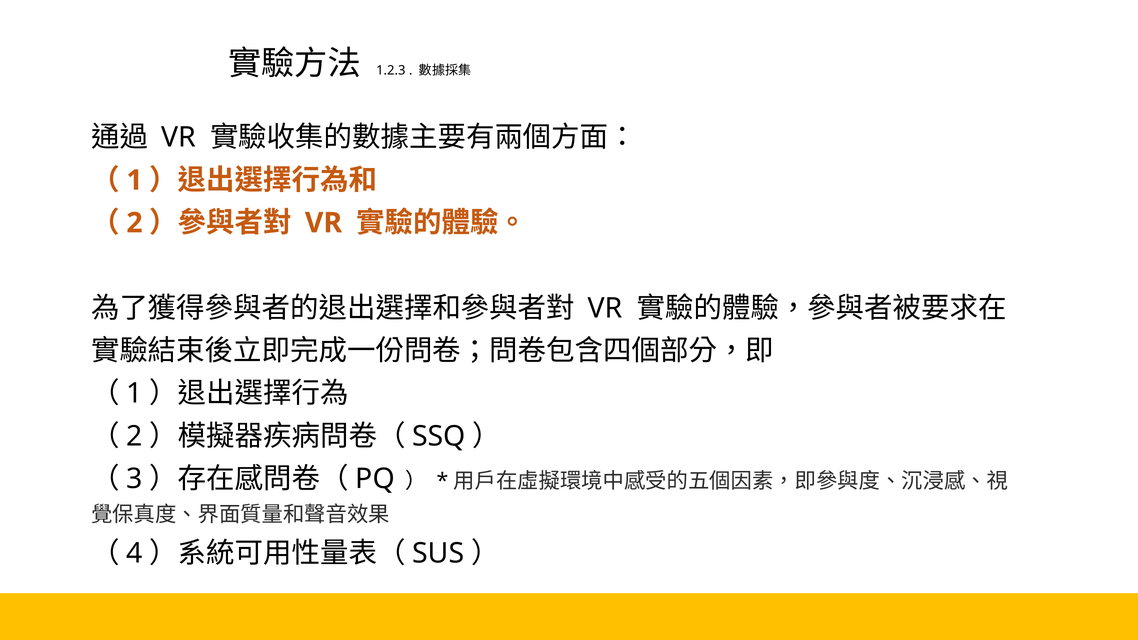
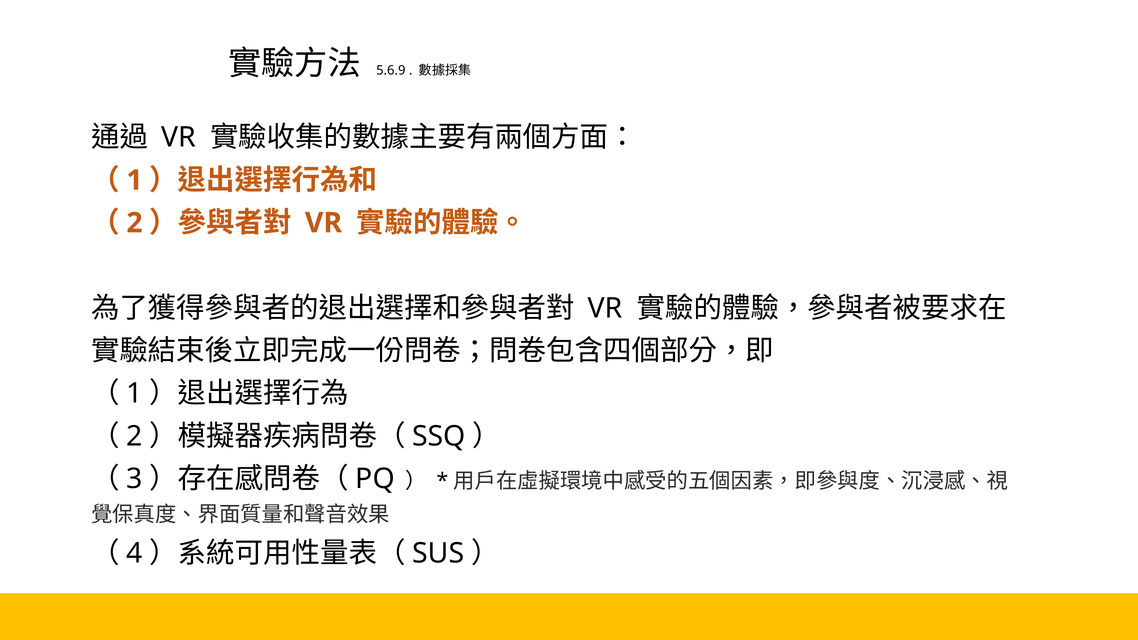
1.2.3: 1.2.3 -> 5.6.9 (391, 71)
